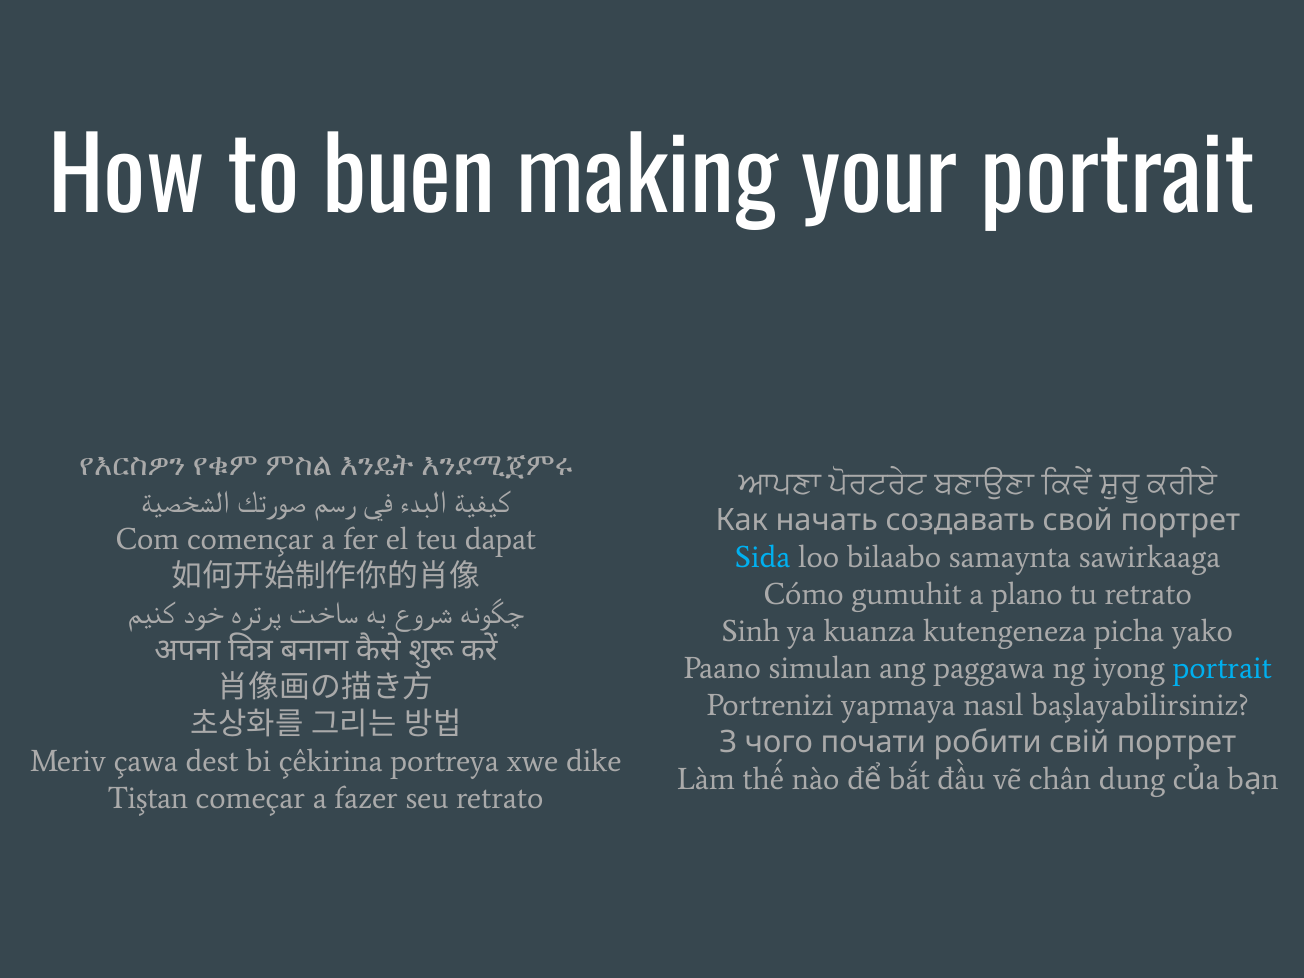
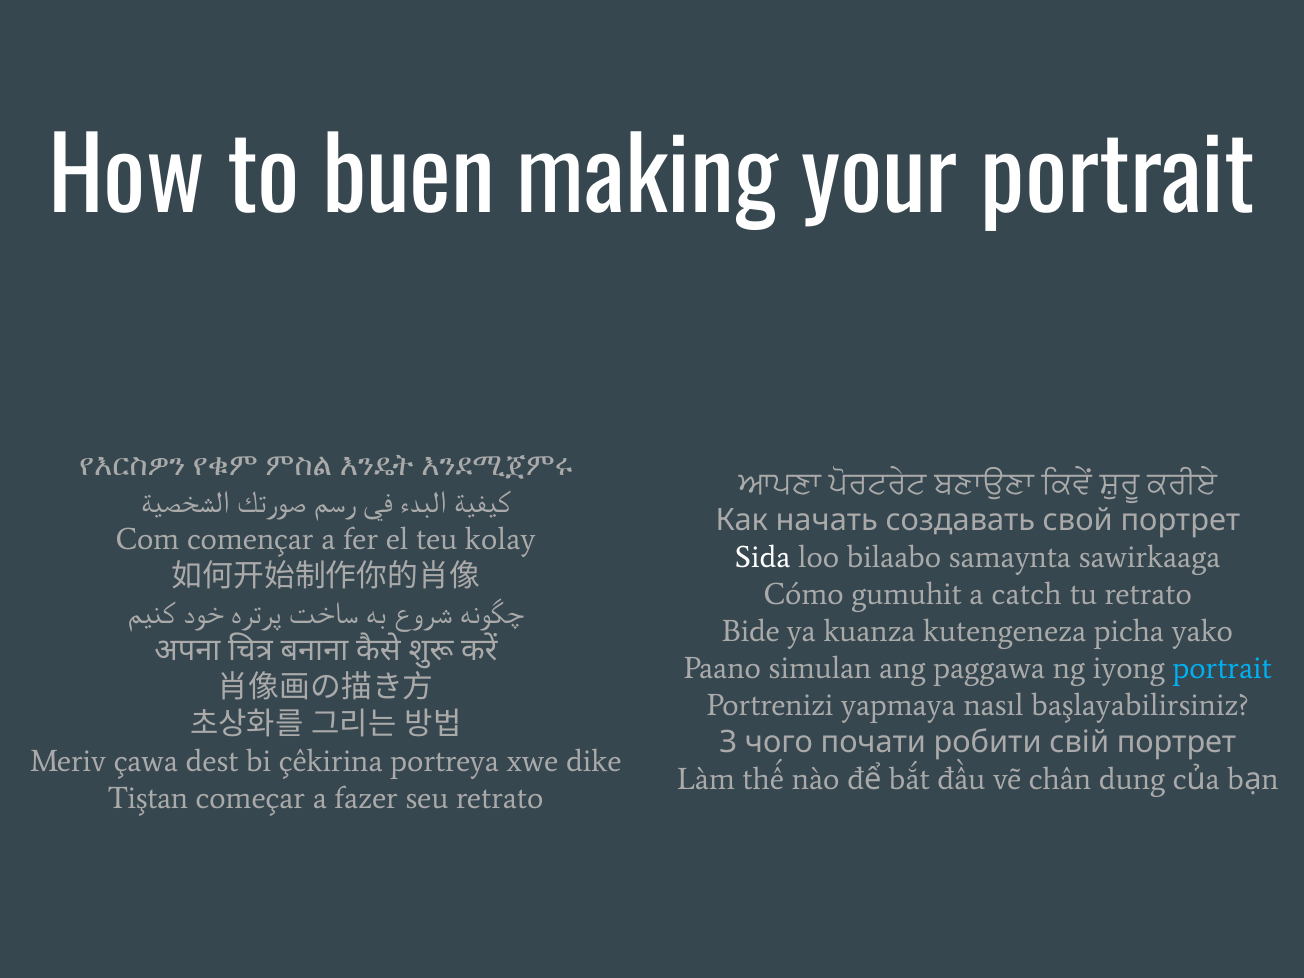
dapat: dapat -> kolay (500, 539)
Sida colour: light blue -> white (763, 558)
plano: plano -> catch (1027, 595)
Sinh: Sinh -> Bide (751, 632)
